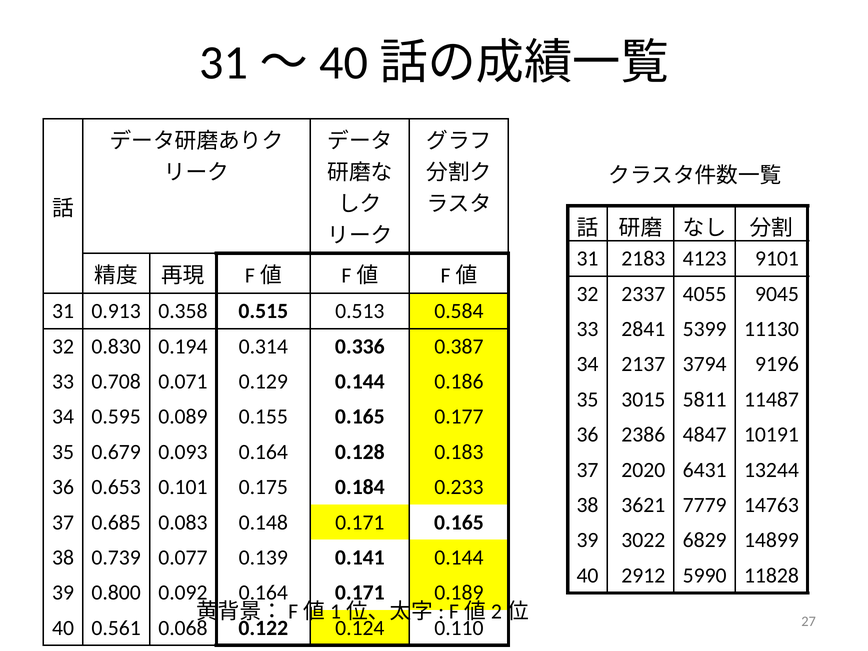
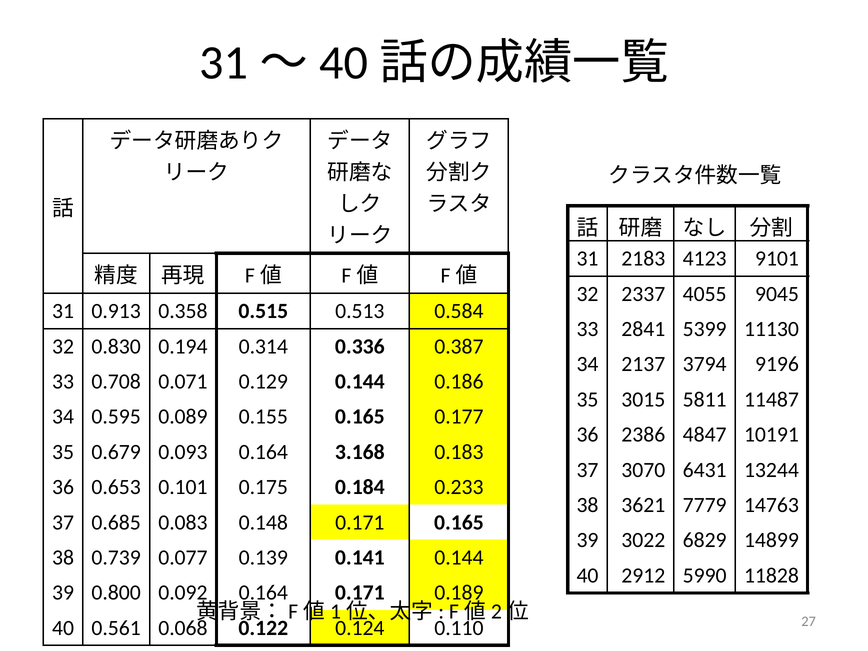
0.128: 0.128 -> 3.168 (360, 452)
2020: 2020 -> 3070 (643, 470)
